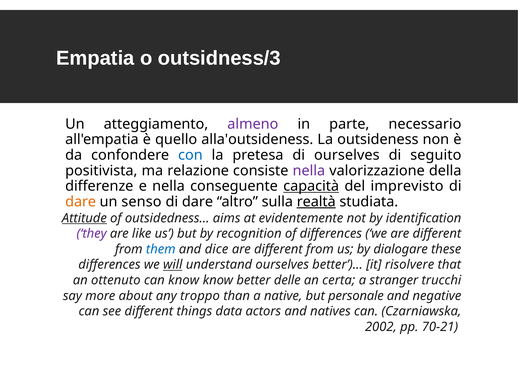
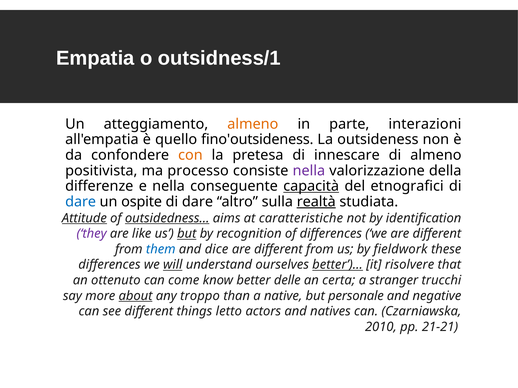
outsidness/3: outsidness/3 -> outsidness/1 (219, 58)
almeno colour: purple -> orange (253, 124)
necessario: necessario -> interazioni (425, 124)
alla'outsideness: alla'outsideness -> fino'outsideness (257, 140)
con colour: blue -> orange (190, 155)
di ourselves: ourselves -> innescare (347, 155)
di seguito: seguito -> almeno (436, 155)
relazione: relazione -> processo (198, 171)
imprevisto: imprevisto -> etnografici (407, 186)
dare colour: orange -> blue (81, 202)
senso: senso -> ospite (142, 202)
outsidedness… underline: none -> present (167, 218)
evidentemente: evidentemente -> caratteristiche (301, 218)
but underline: none -> present (187, 234)
dialogare: dialogare -> fieldwork (401, 250)
better’)… underline: none -> present (337, 265)
can know: know -> come (184, 281)
about underline: none -> present (136, 296)
data: data -> letto (229, 312)
2002: 2002 -> 2010 (381, 327)
70-21: 70-21 -> 21-21 (440, 327)
